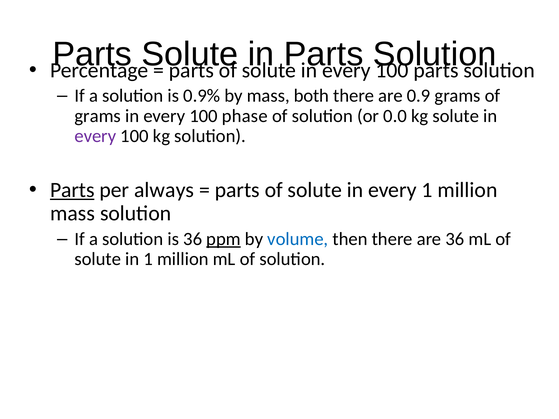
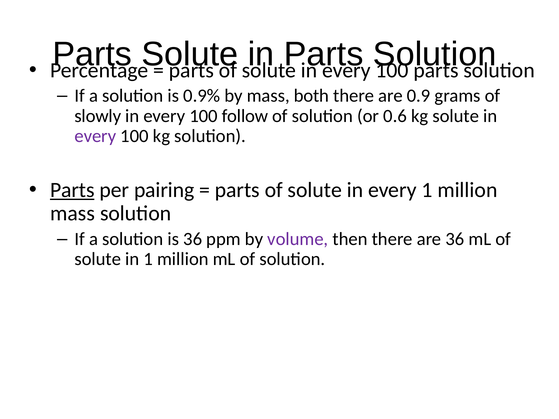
grams: grams -> slowly (98, 116)
phase: phase -> follow (245, 116)
0.0: 0.0 -> 0.6 (395, 116)
always: always -> pairing (164, 190)
ppm underline: present -> none (224, 239)
volume colour: blue -> purple (298, 239)
